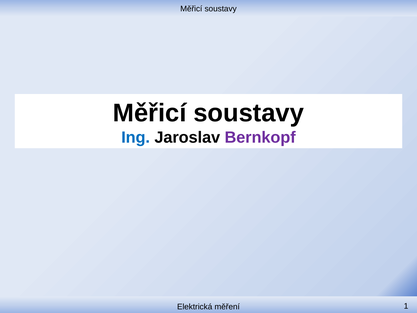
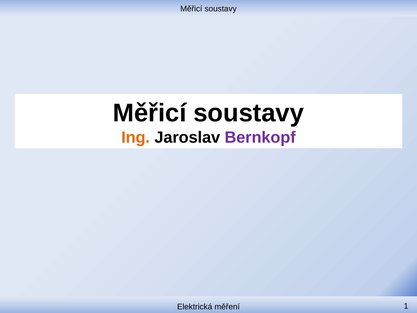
Ing colour: blue -> orange (136, 137)
